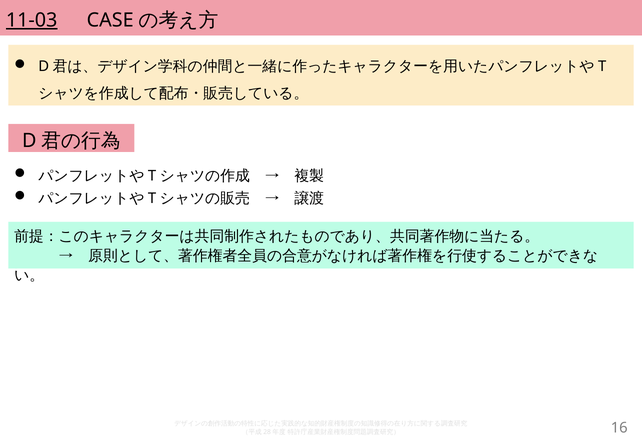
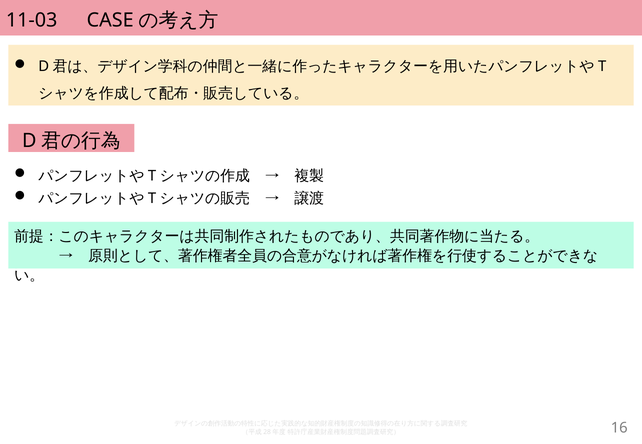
11-03 underline: present -> none (32, 20)
